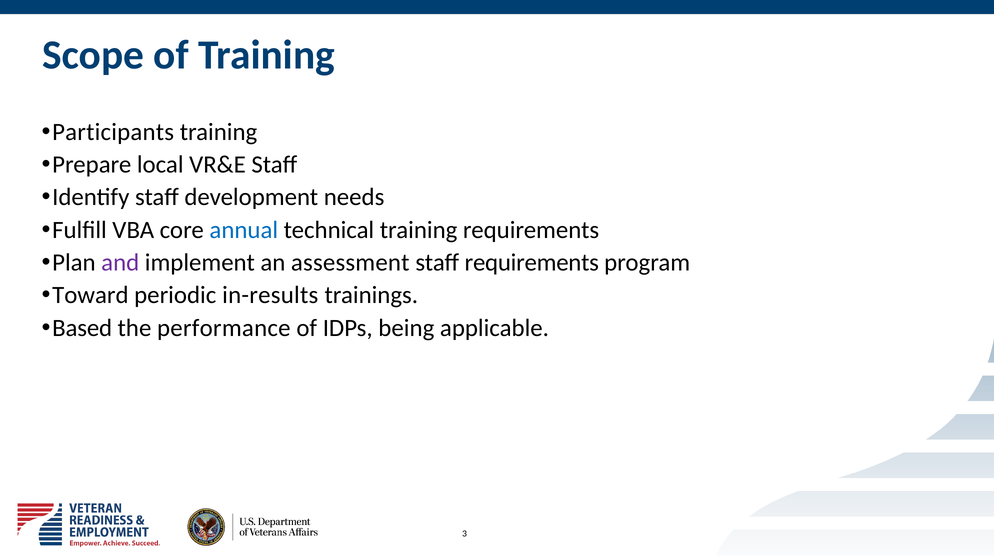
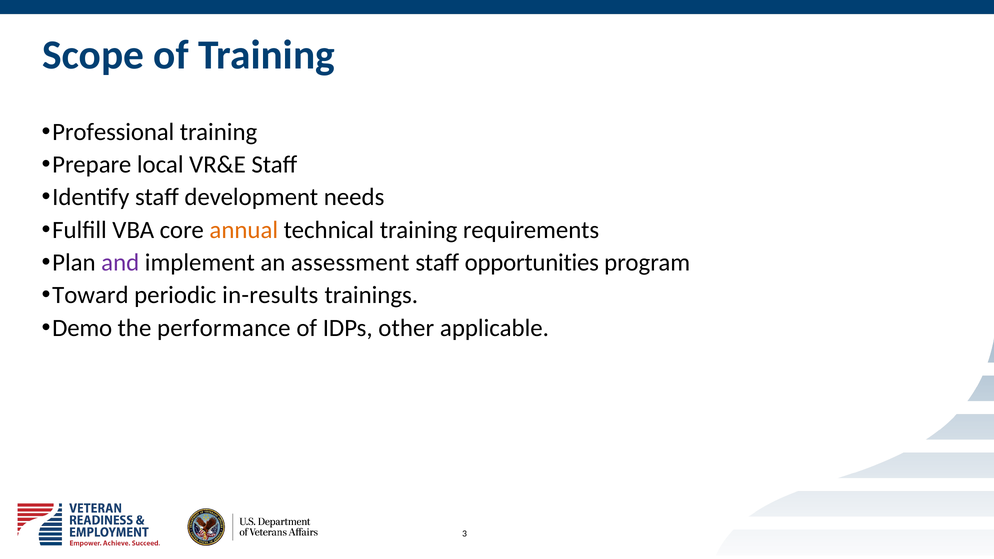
Participants: Participants -> Professional (113, 132)
annual colour: blue -> orange (244, 230)
staff requirements: requirements -> opportunities (532, 263)
Based: Based -> Demo (82, 328)
being: being -> other (406, 328)
